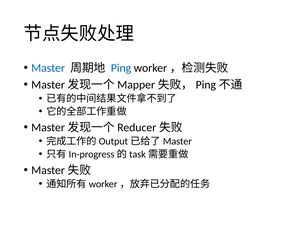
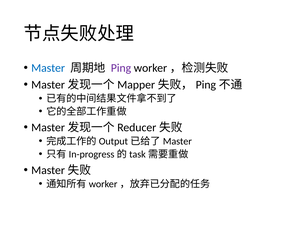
Ping colour: blue -> purple (121, 68)
